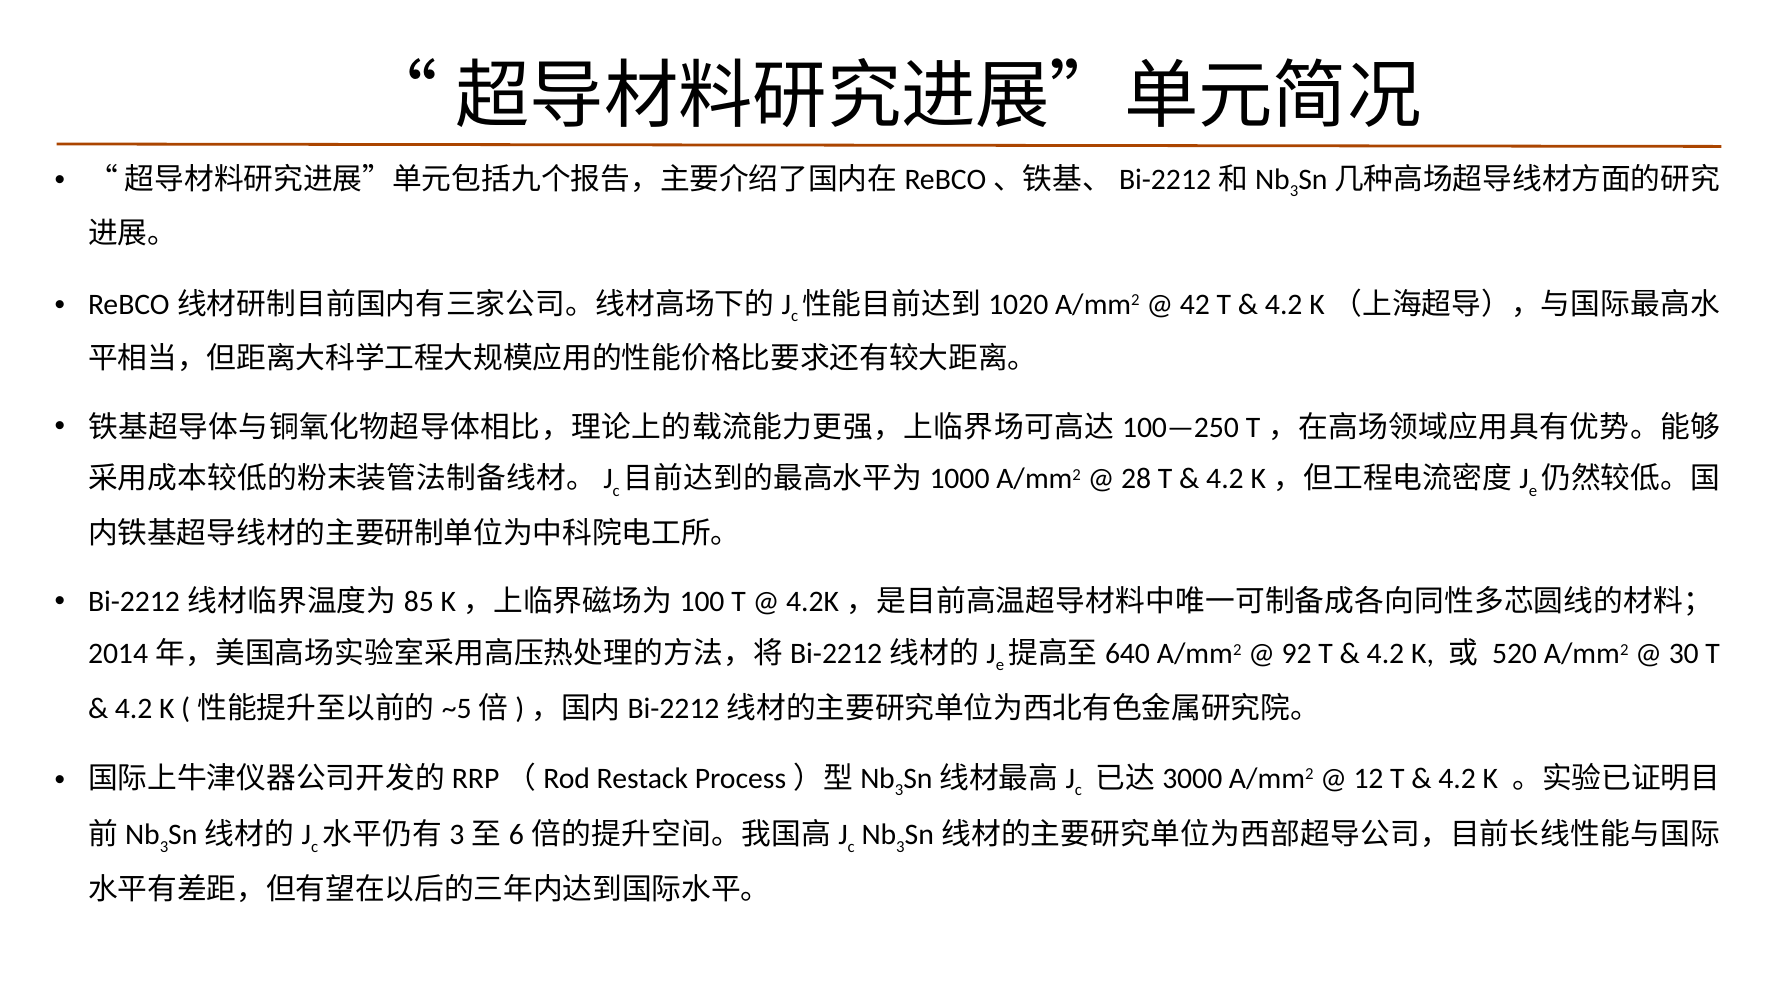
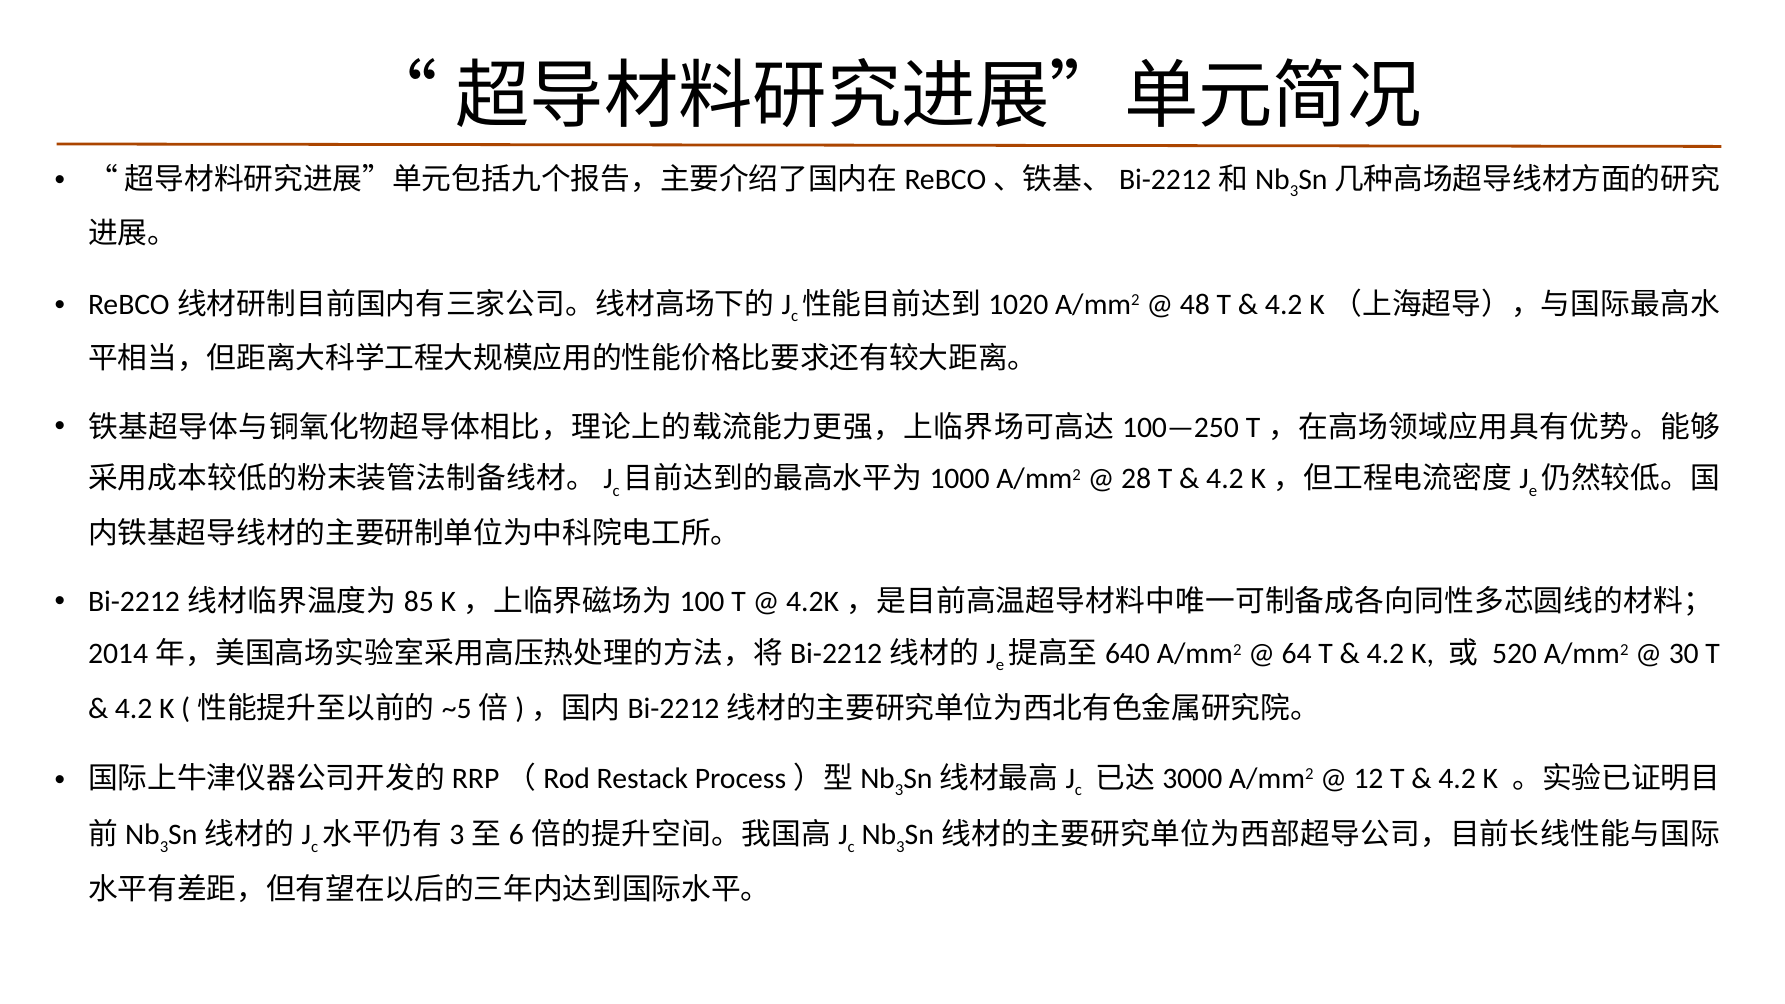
42: 42 -> 48 (1195, 304)
92: 92 -> 64 (1297, 654)
